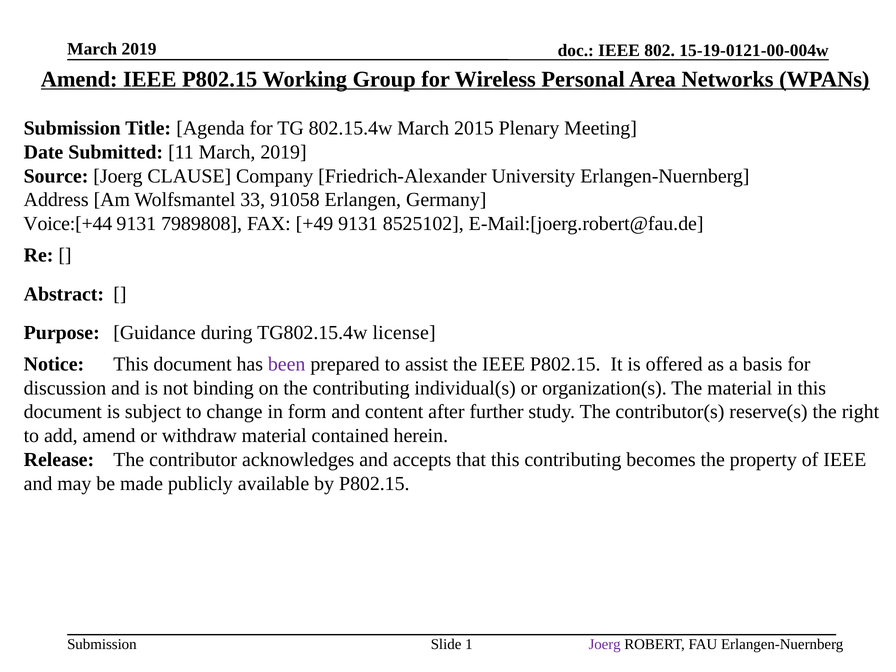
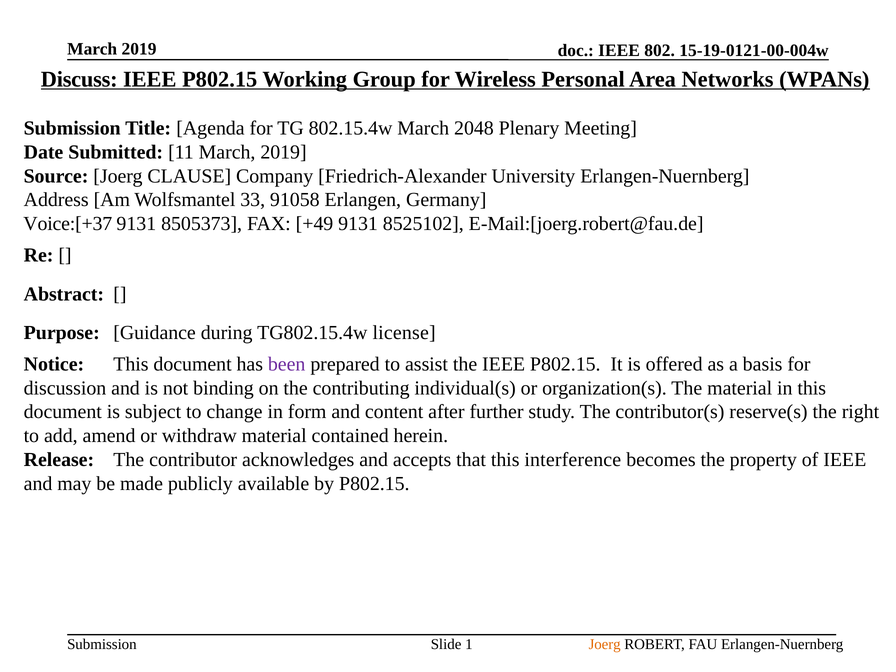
Amend: Amend -> Discuss (79, 79)
2015: 2015 -> 2048 (474, 128)
Voice:[+44: Voice:[+44 -> Voice:[+37 (68, 224)
7989808: 7989808 -> 8505373 (202, 224)
this contributing: contributing -> interference (573, 460)
Joerg colour: purple -> orange (605, 644)
